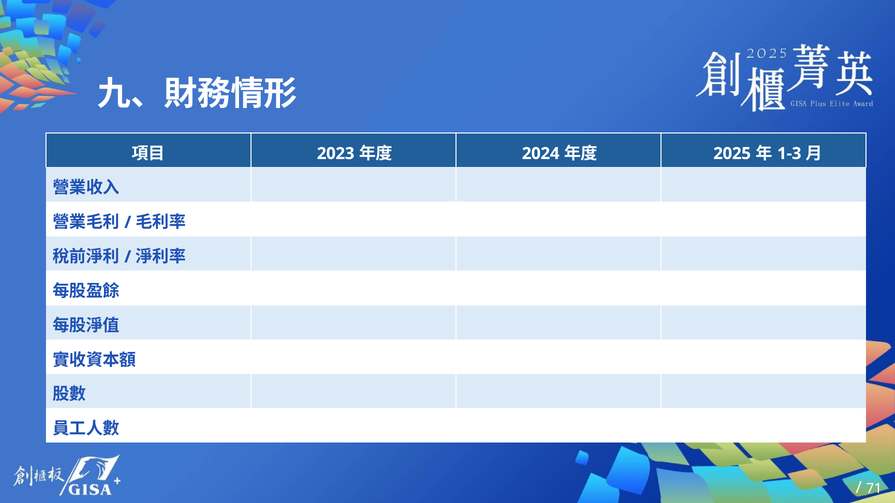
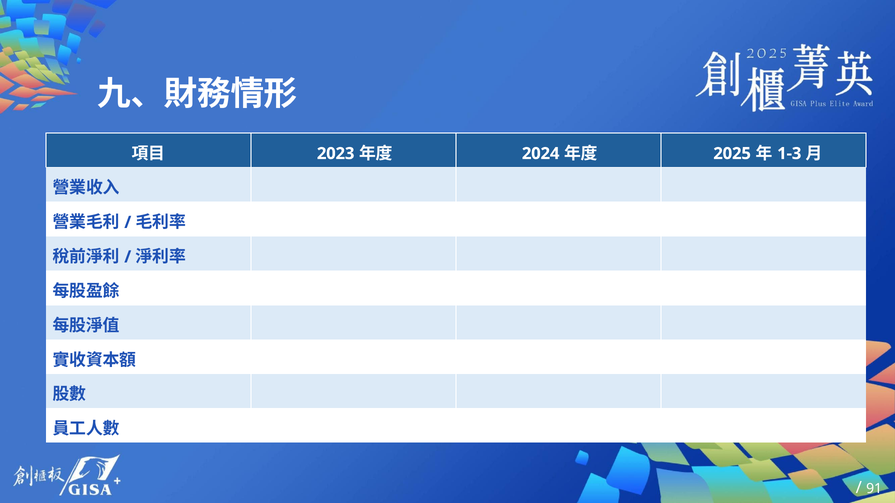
71: 71 -> 91 (874, 489)
